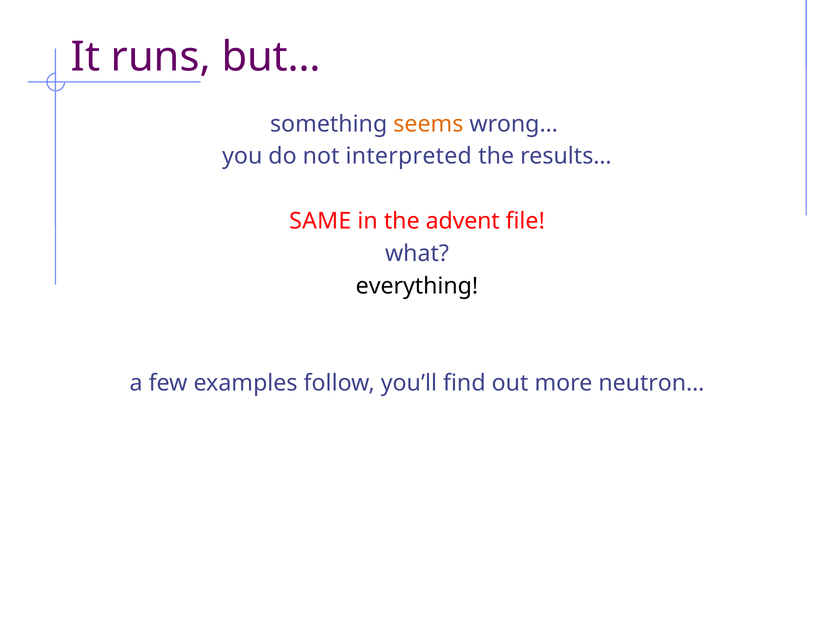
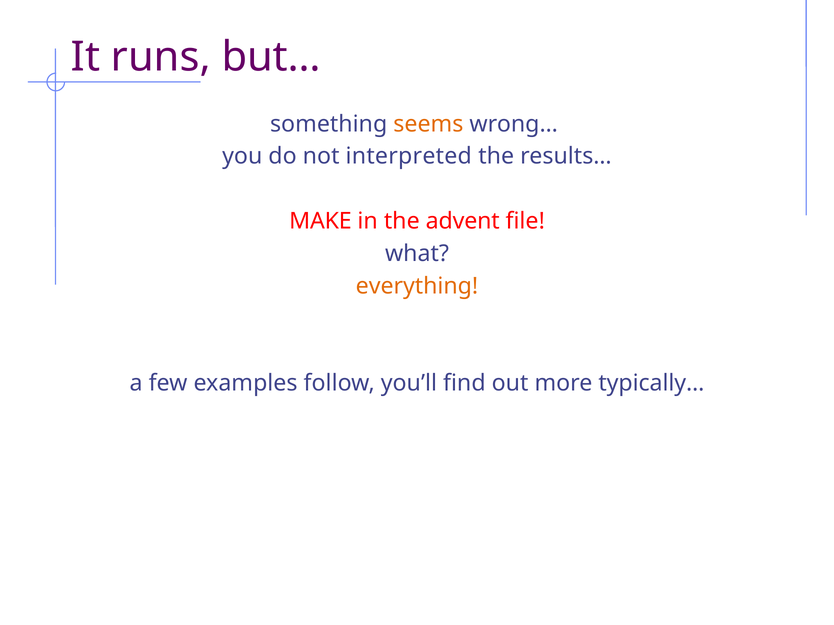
SAME: SAME -> MAKE (320, 221)
everything colour: black -> orange (417, 286)
neutron…: neutron… -> typically… (651, 384)
